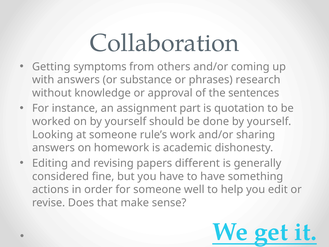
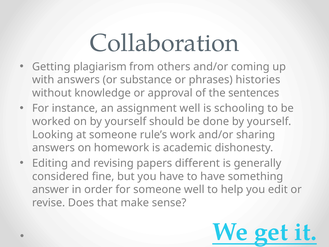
symptoms: symptoms -> plagiarism (100, 67)
research: research -> histories (258, 80)
assignment part: part -> well (190, 108)
quotation: quotation -> schooling (239, 108)
actions: actions -> answer (51, 189)
